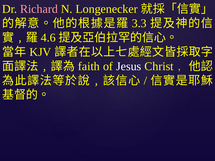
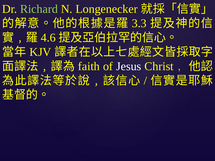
Richard colour: pink -> light green (39, 9)
